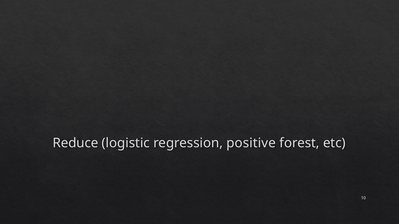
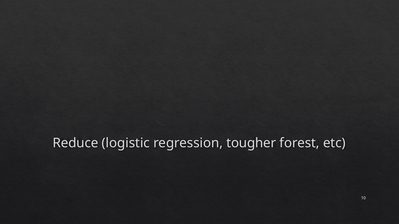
positive: positive -> tougher (251, 143)
